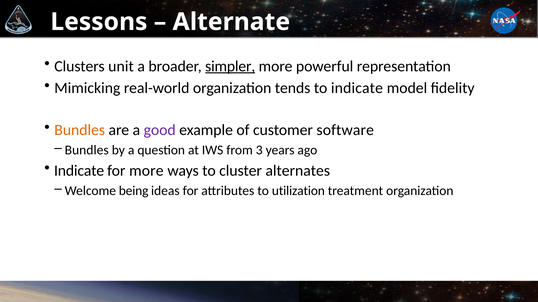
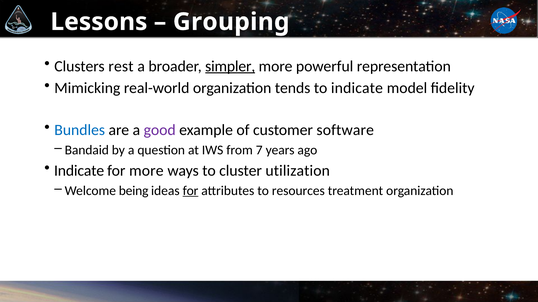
Alternate: Alternate -> Grouping (231, 22)
unit: unit -> rest (121, 66)
Bundles colour: orange -> blue (80, 130)
Bundles: Bundles -> Bandaid (87, 150)
3: 3 -> 7 (259, 150)
alternates: alternates -> utilization (298, 171)
for underline: none -> present (191, 191)
utilization: utilization -> resources (298, 191)
